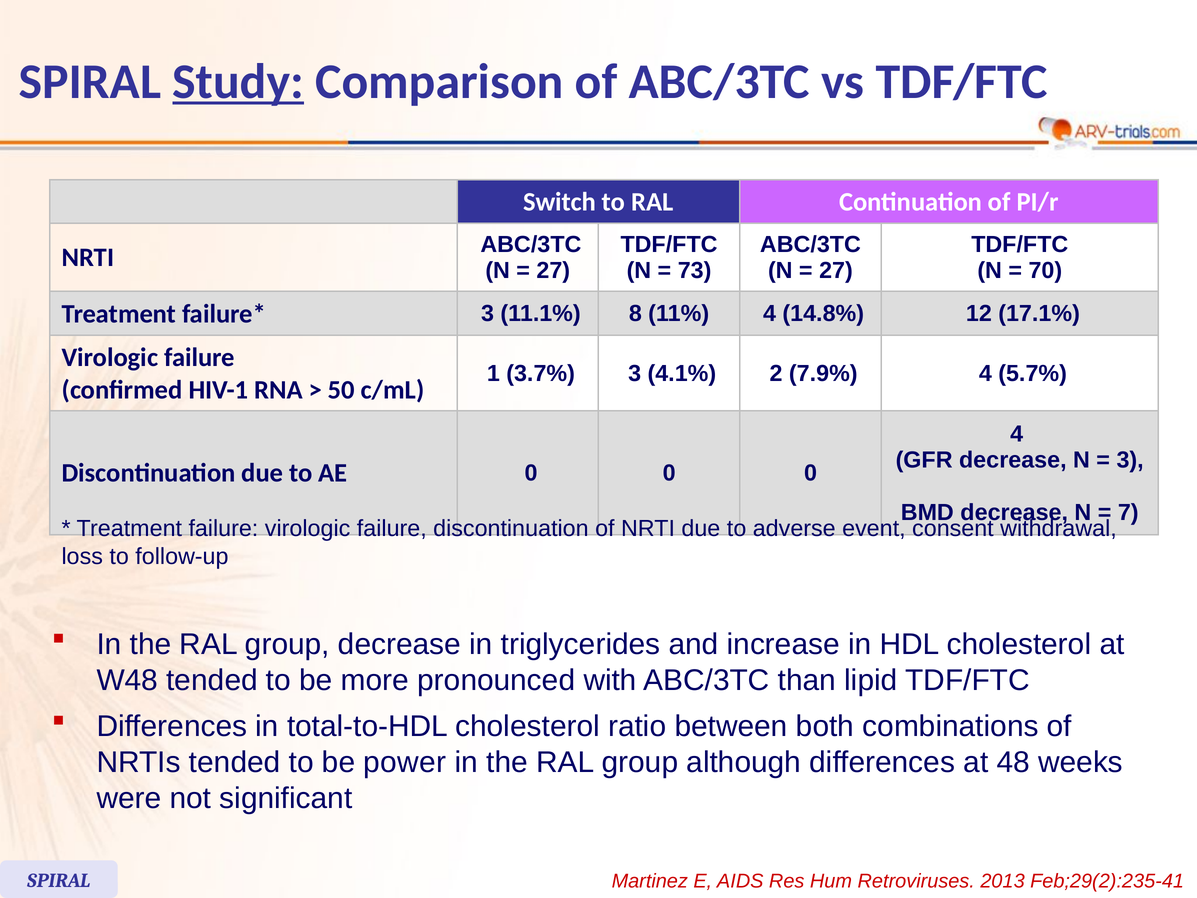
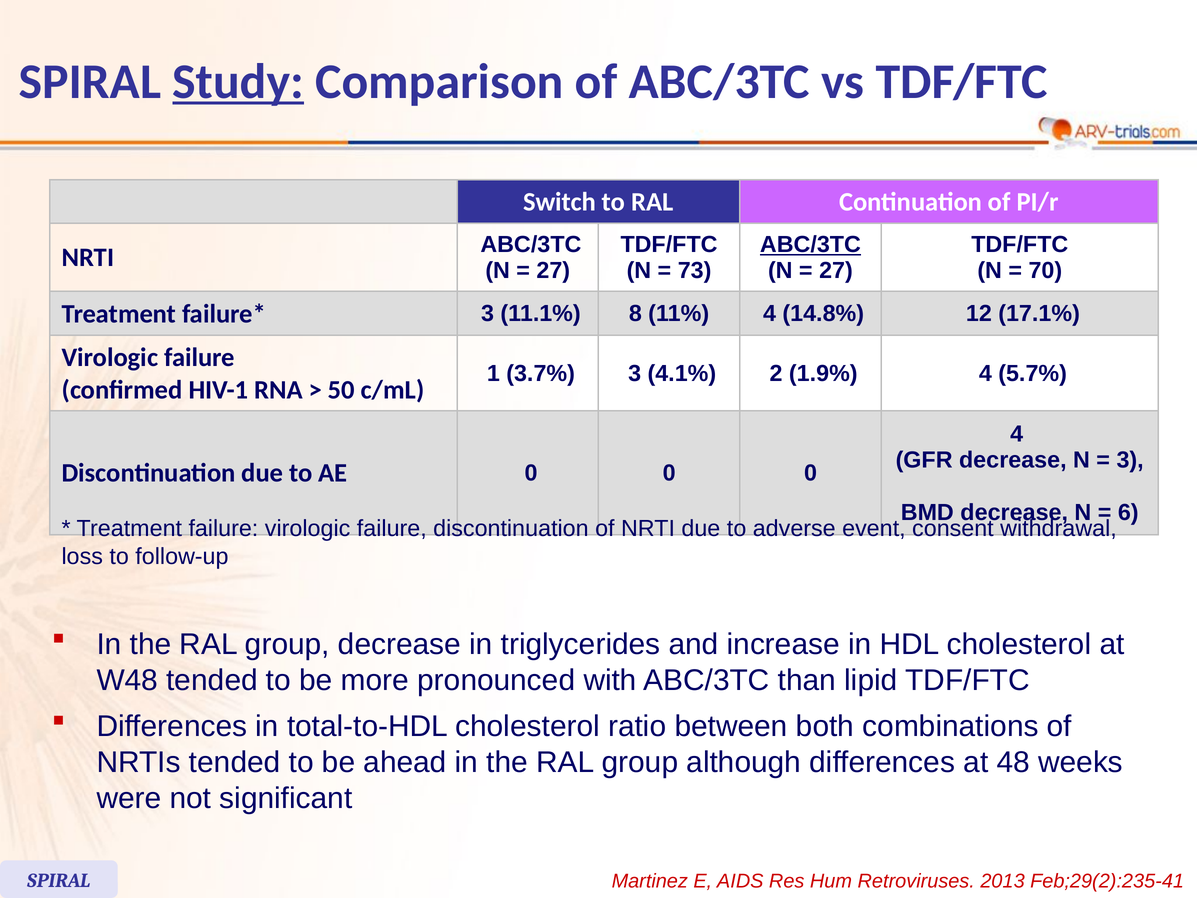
ABC/3TC underline: none -> present (810, 245)
7.9%: 7.9% -> 1.9% (823, 373)
7: 7 -> 6 (1128, 512)
power: power -> ahead (405, 762)
